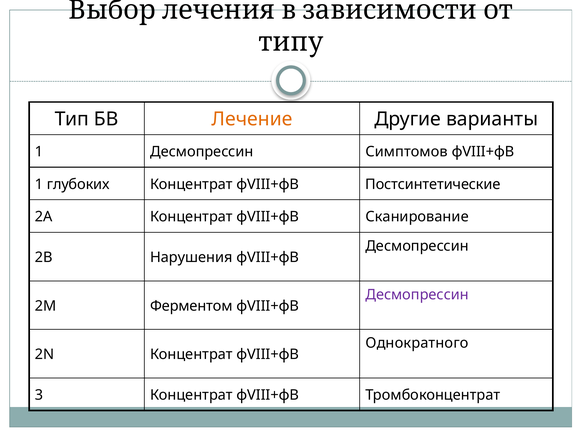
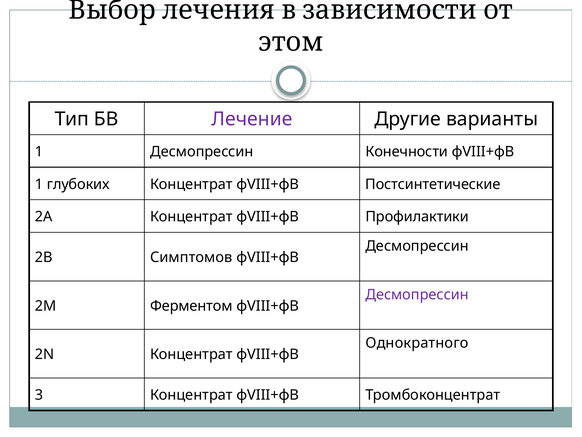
типу: типу -> этом (291, 42)
Лечение colour: orange -> purple (252, 119)
Симптомов: Симптомов -> Конечности (407, 151)
Сканирование: Сканирование -> Профилактики (417, 217)
Нарушения: Нарушения -> Симптомов (191, 257)
